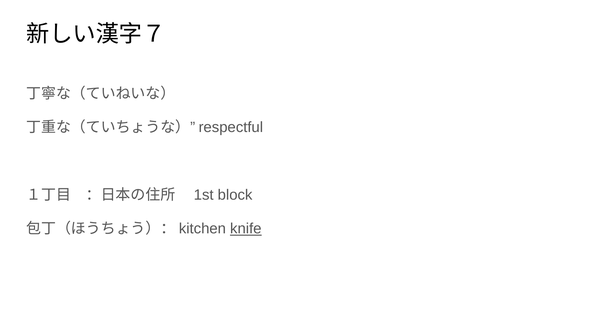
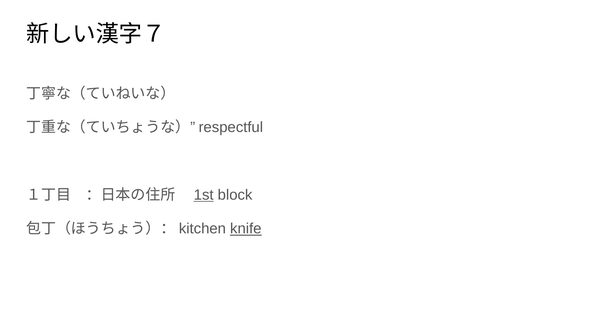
1st underline: none -> present (204, 195)
